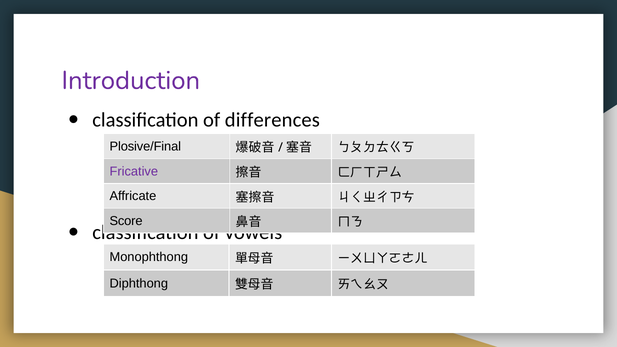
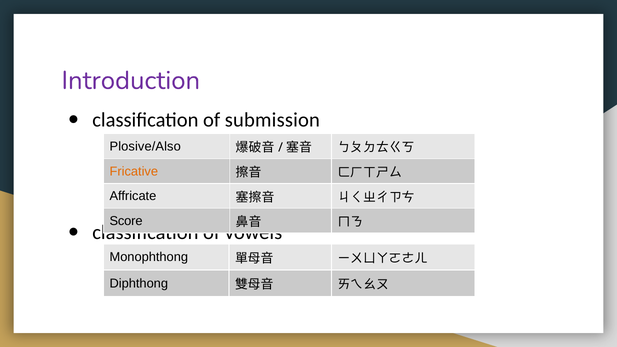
differences: differences -> submission (272, 120)
Plosive/Final: Plosive/Final -> Plosive/Also (145, 147)
Fricative colour: purple -> orange (134, 171)
